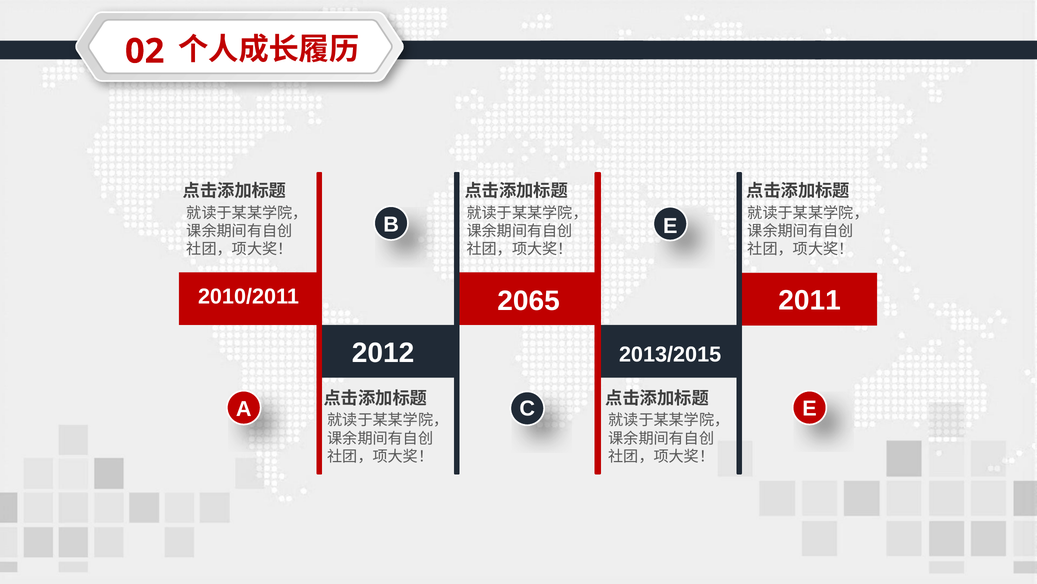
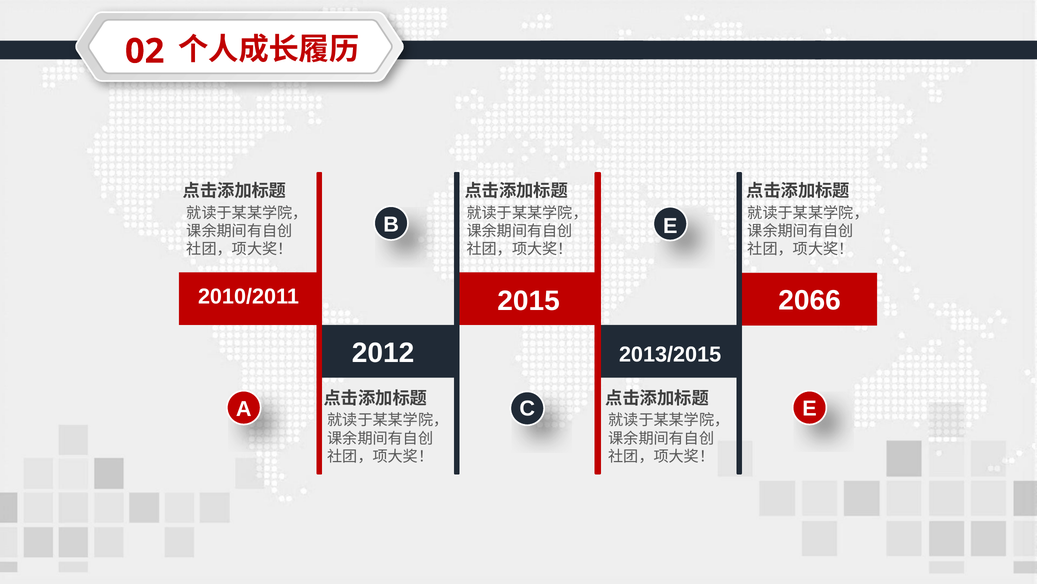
2011: 2011 -> 2066 (810, 300)
2065: 2065 -> 2015 (529, 301)
